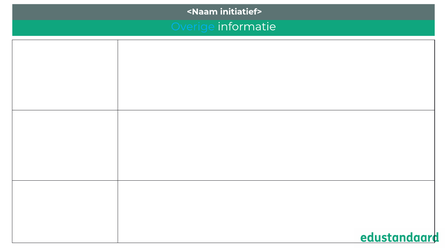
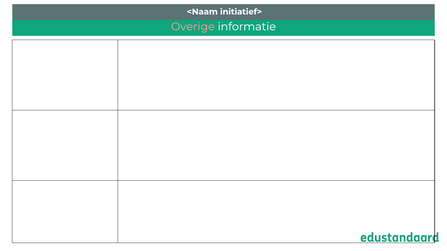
Overige colour: light blue -> pink (193, 27)
